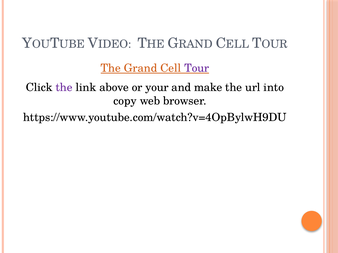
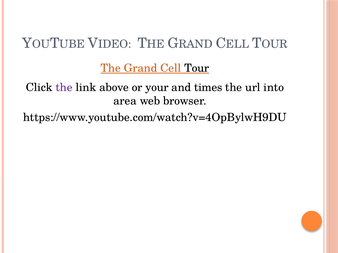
Tour colour: purple -> black (197, 68)
make: make -> times (208, 88)
copy: copy -> area (125, 101)
